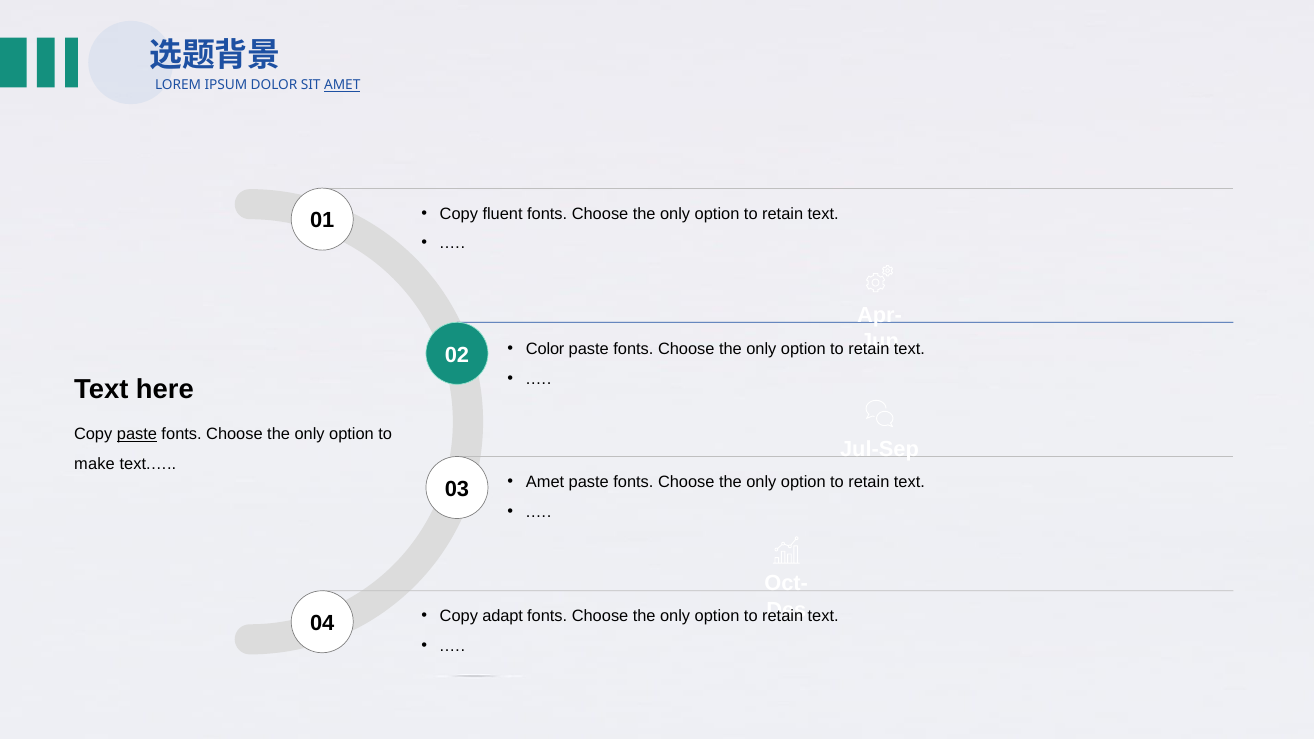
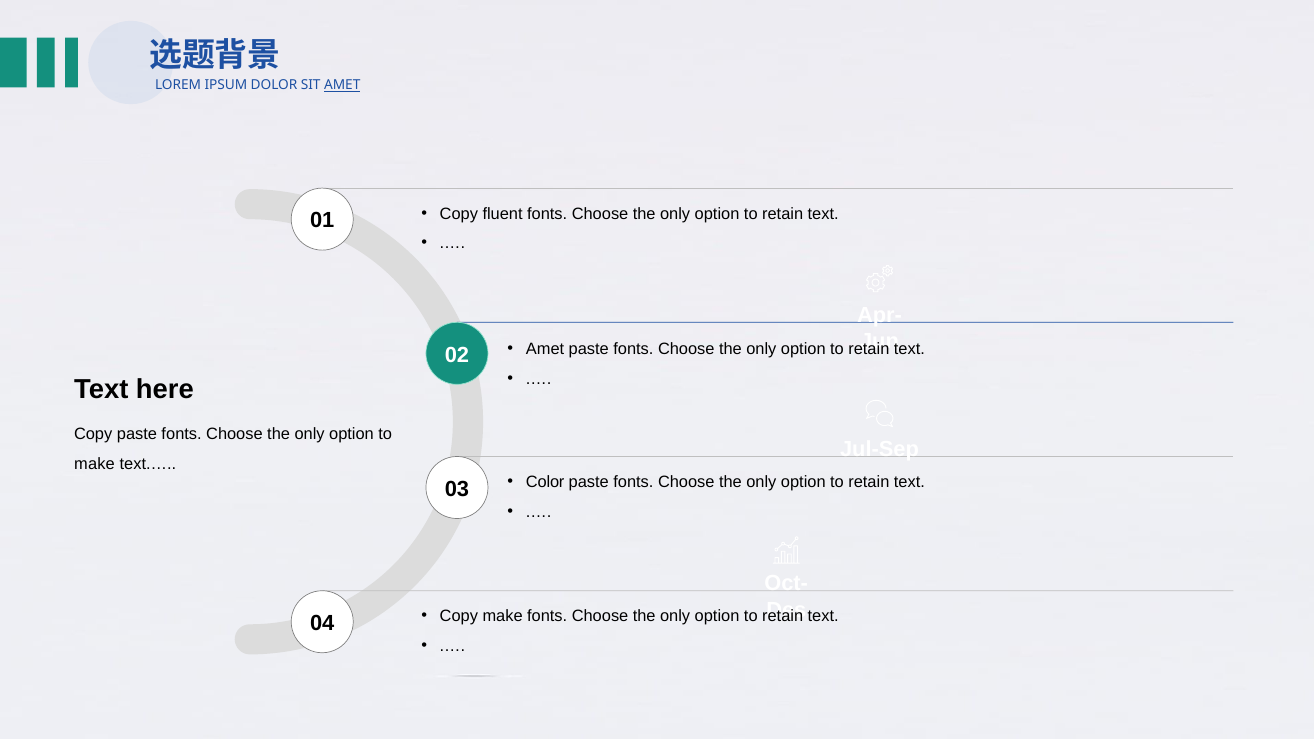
Color: Color -> Amet (545, 349)
paste underline: present -> none (137, 435)
Amet: Amet -> Color (545, 482)
Copy adapt: adapt -> make (503, 617)
